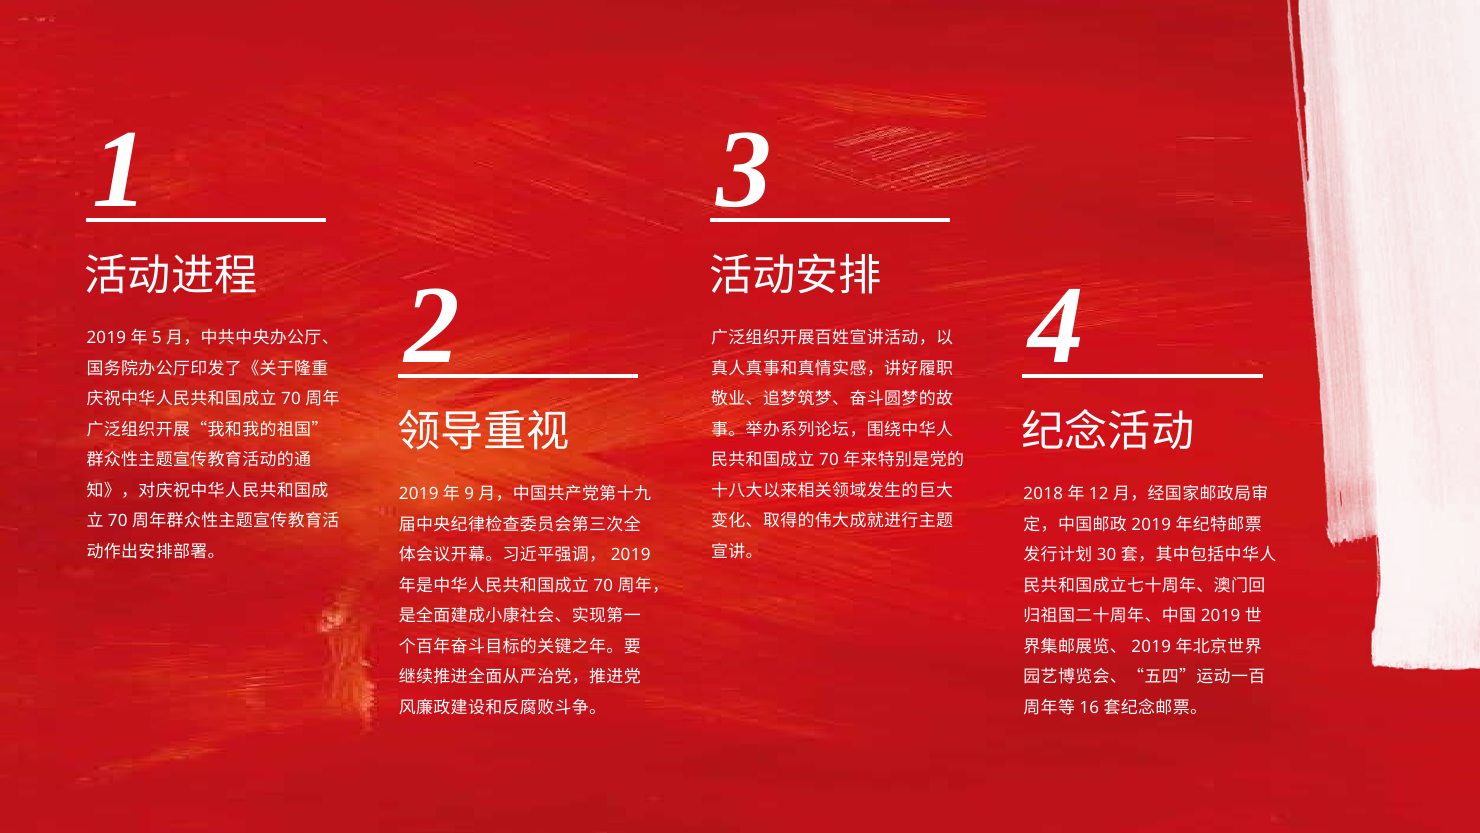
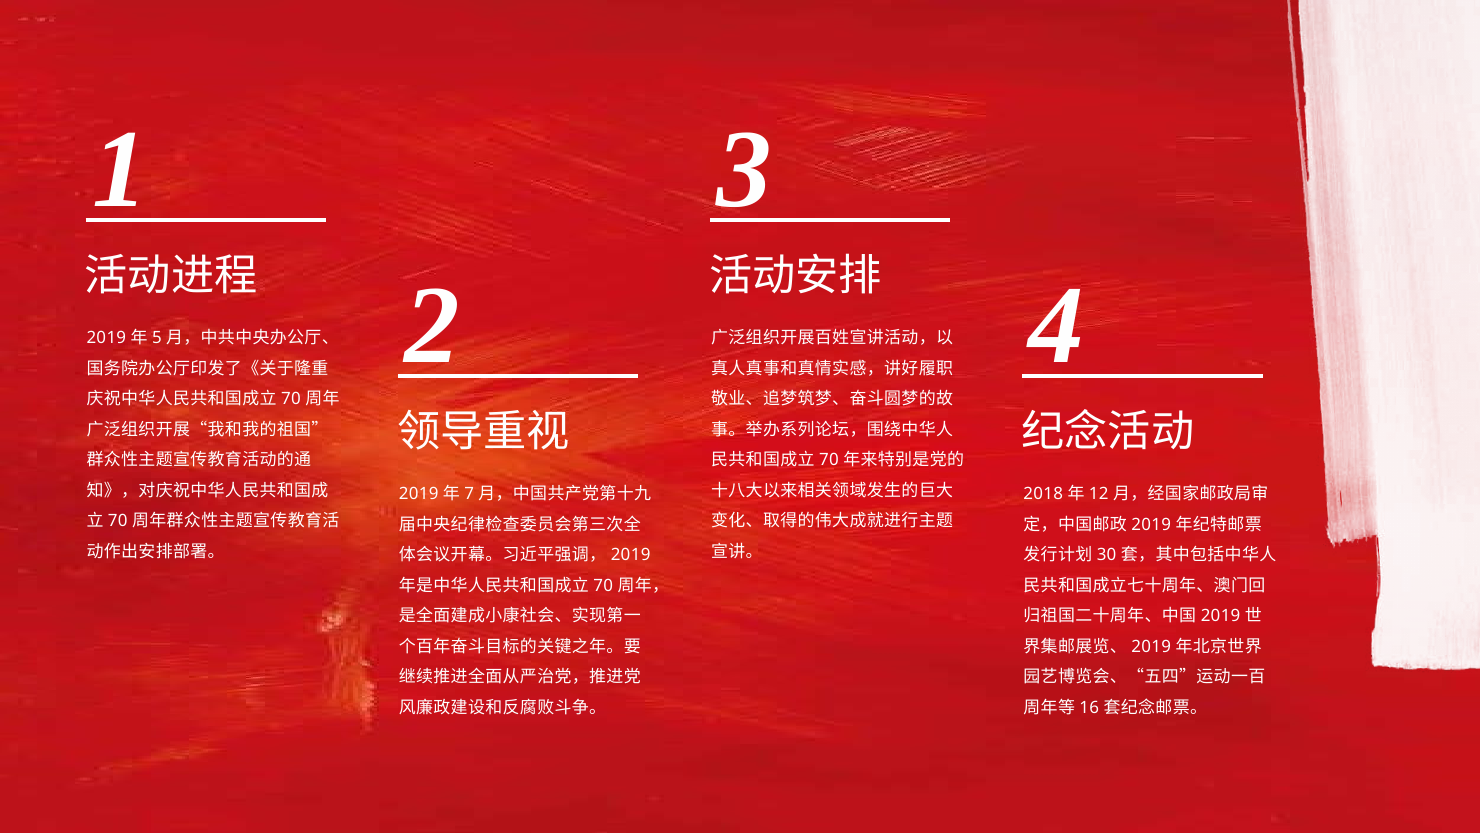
9: 9 -> 7 (469, 494)
